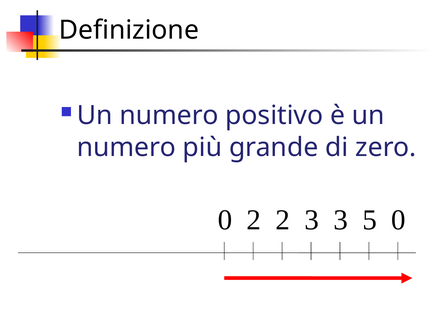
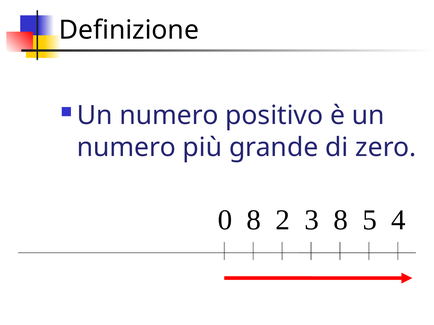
0 2: 2 -> 8 (254, 220)
3 3: 3 -> 8 (341, 220)
5 0: 0 -> 4 (399, 220)
